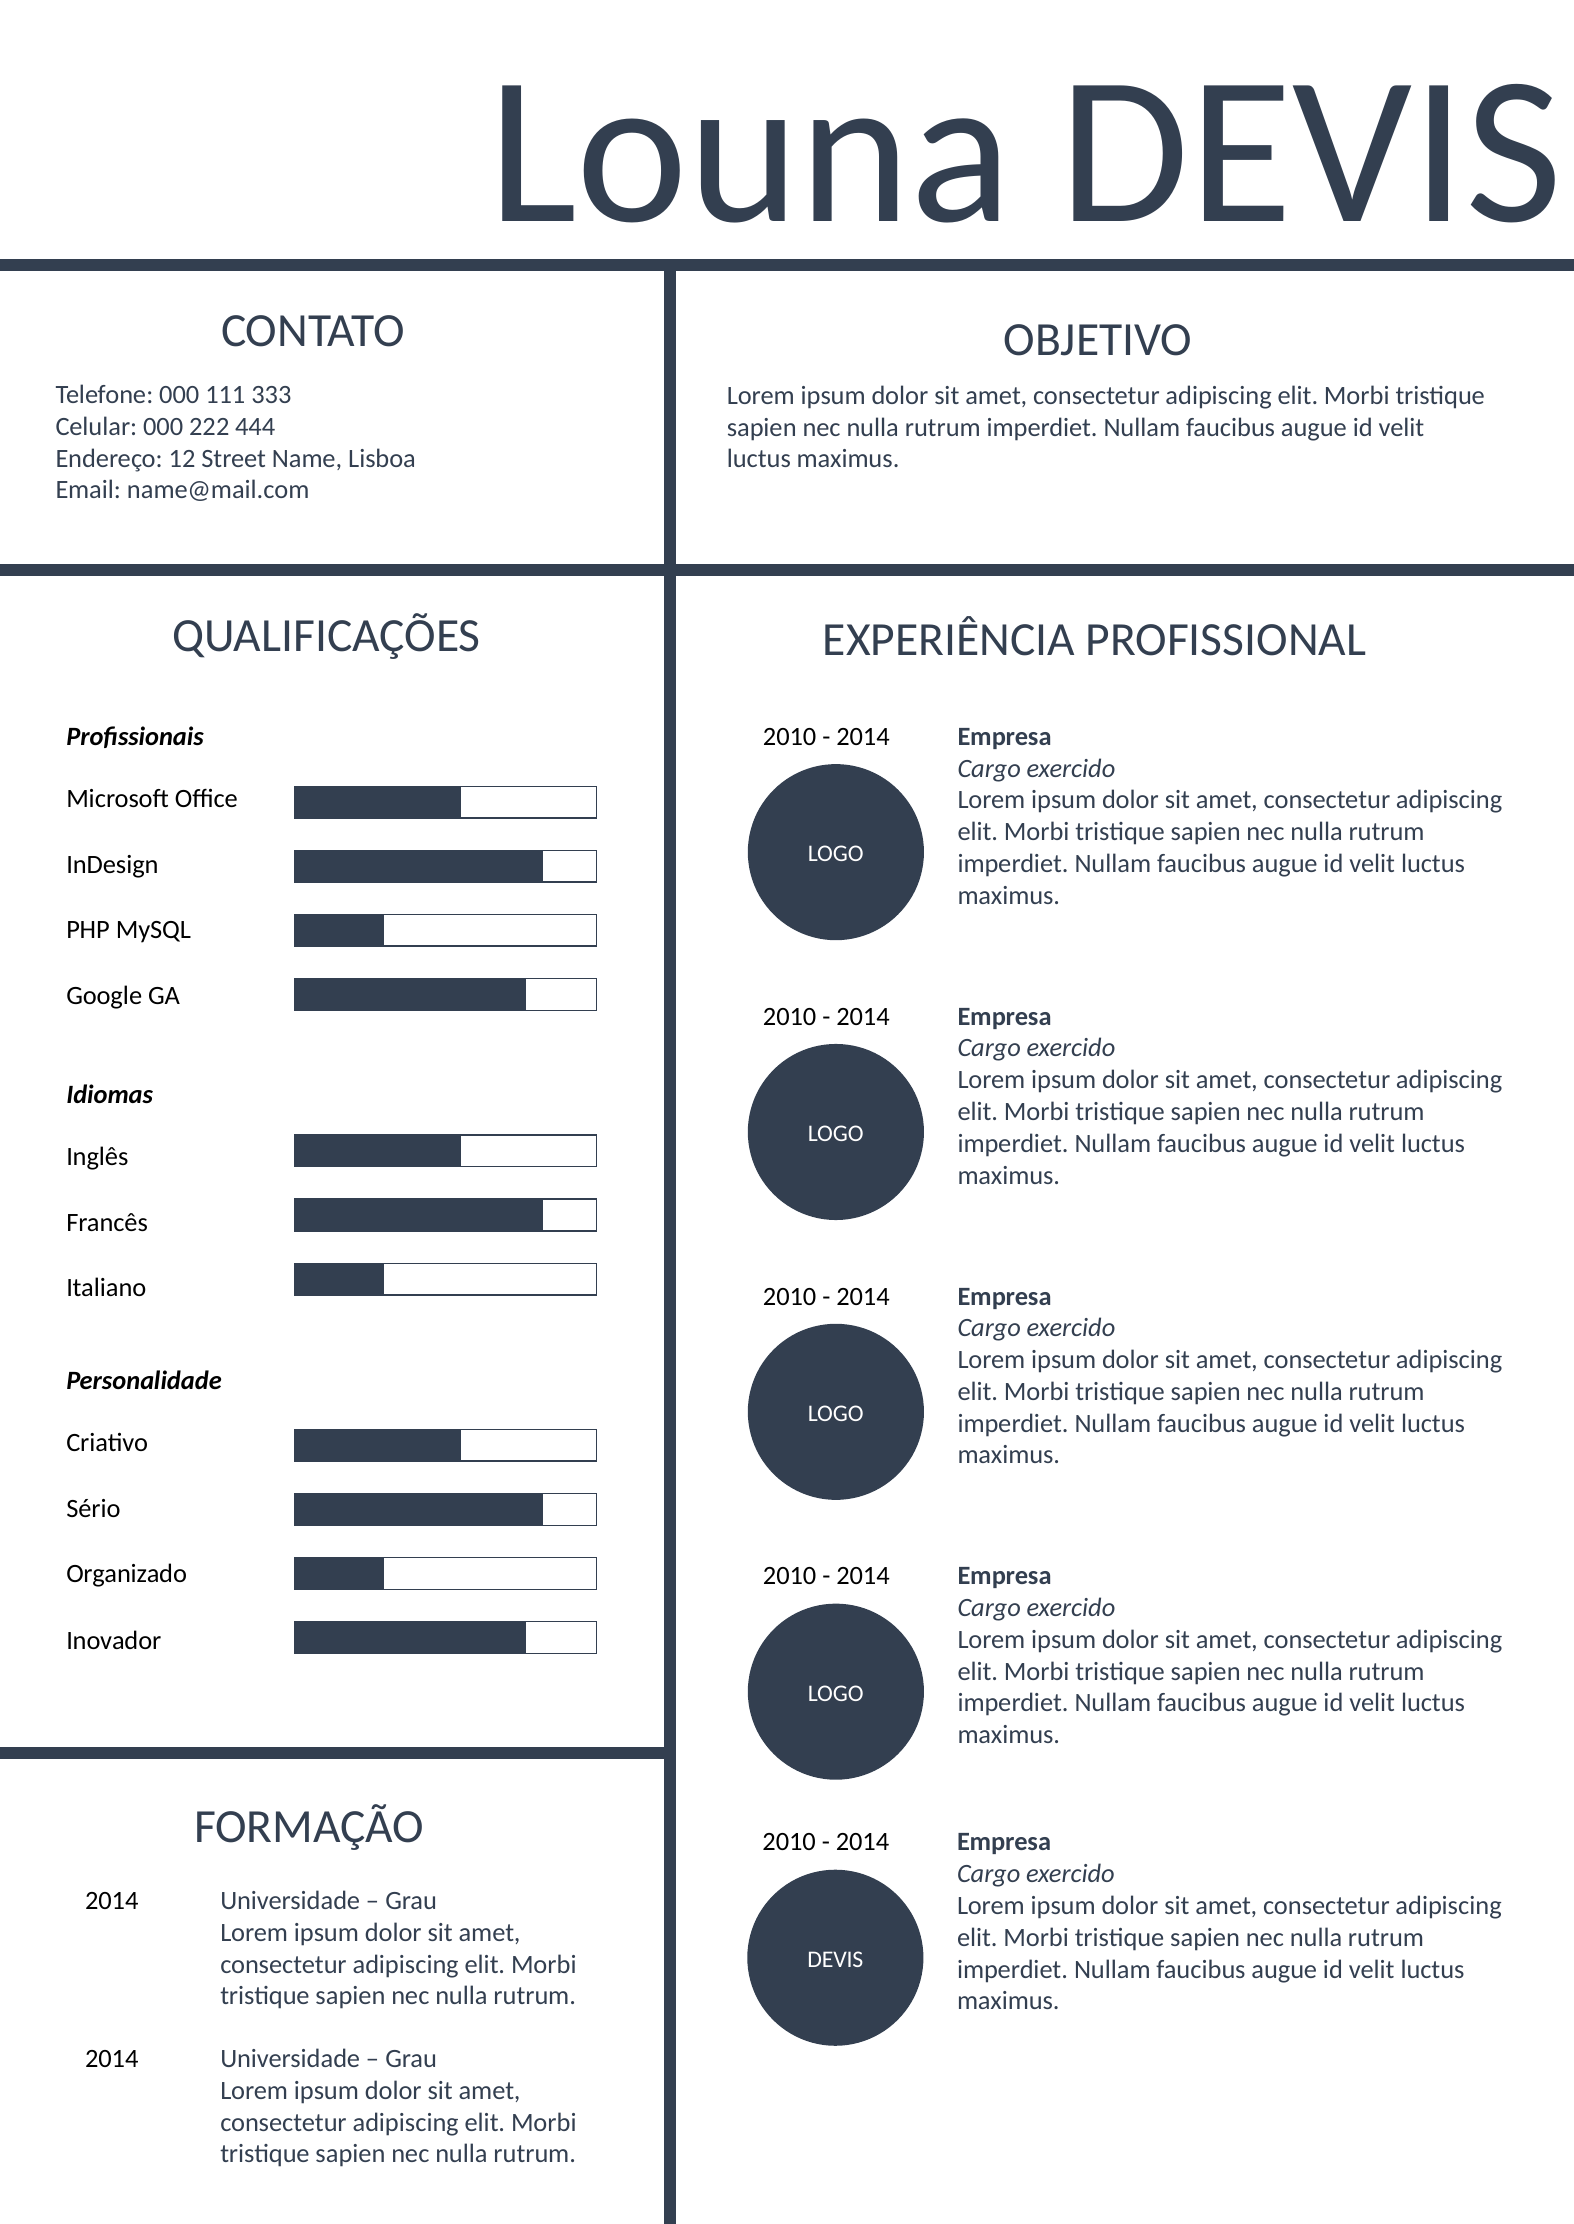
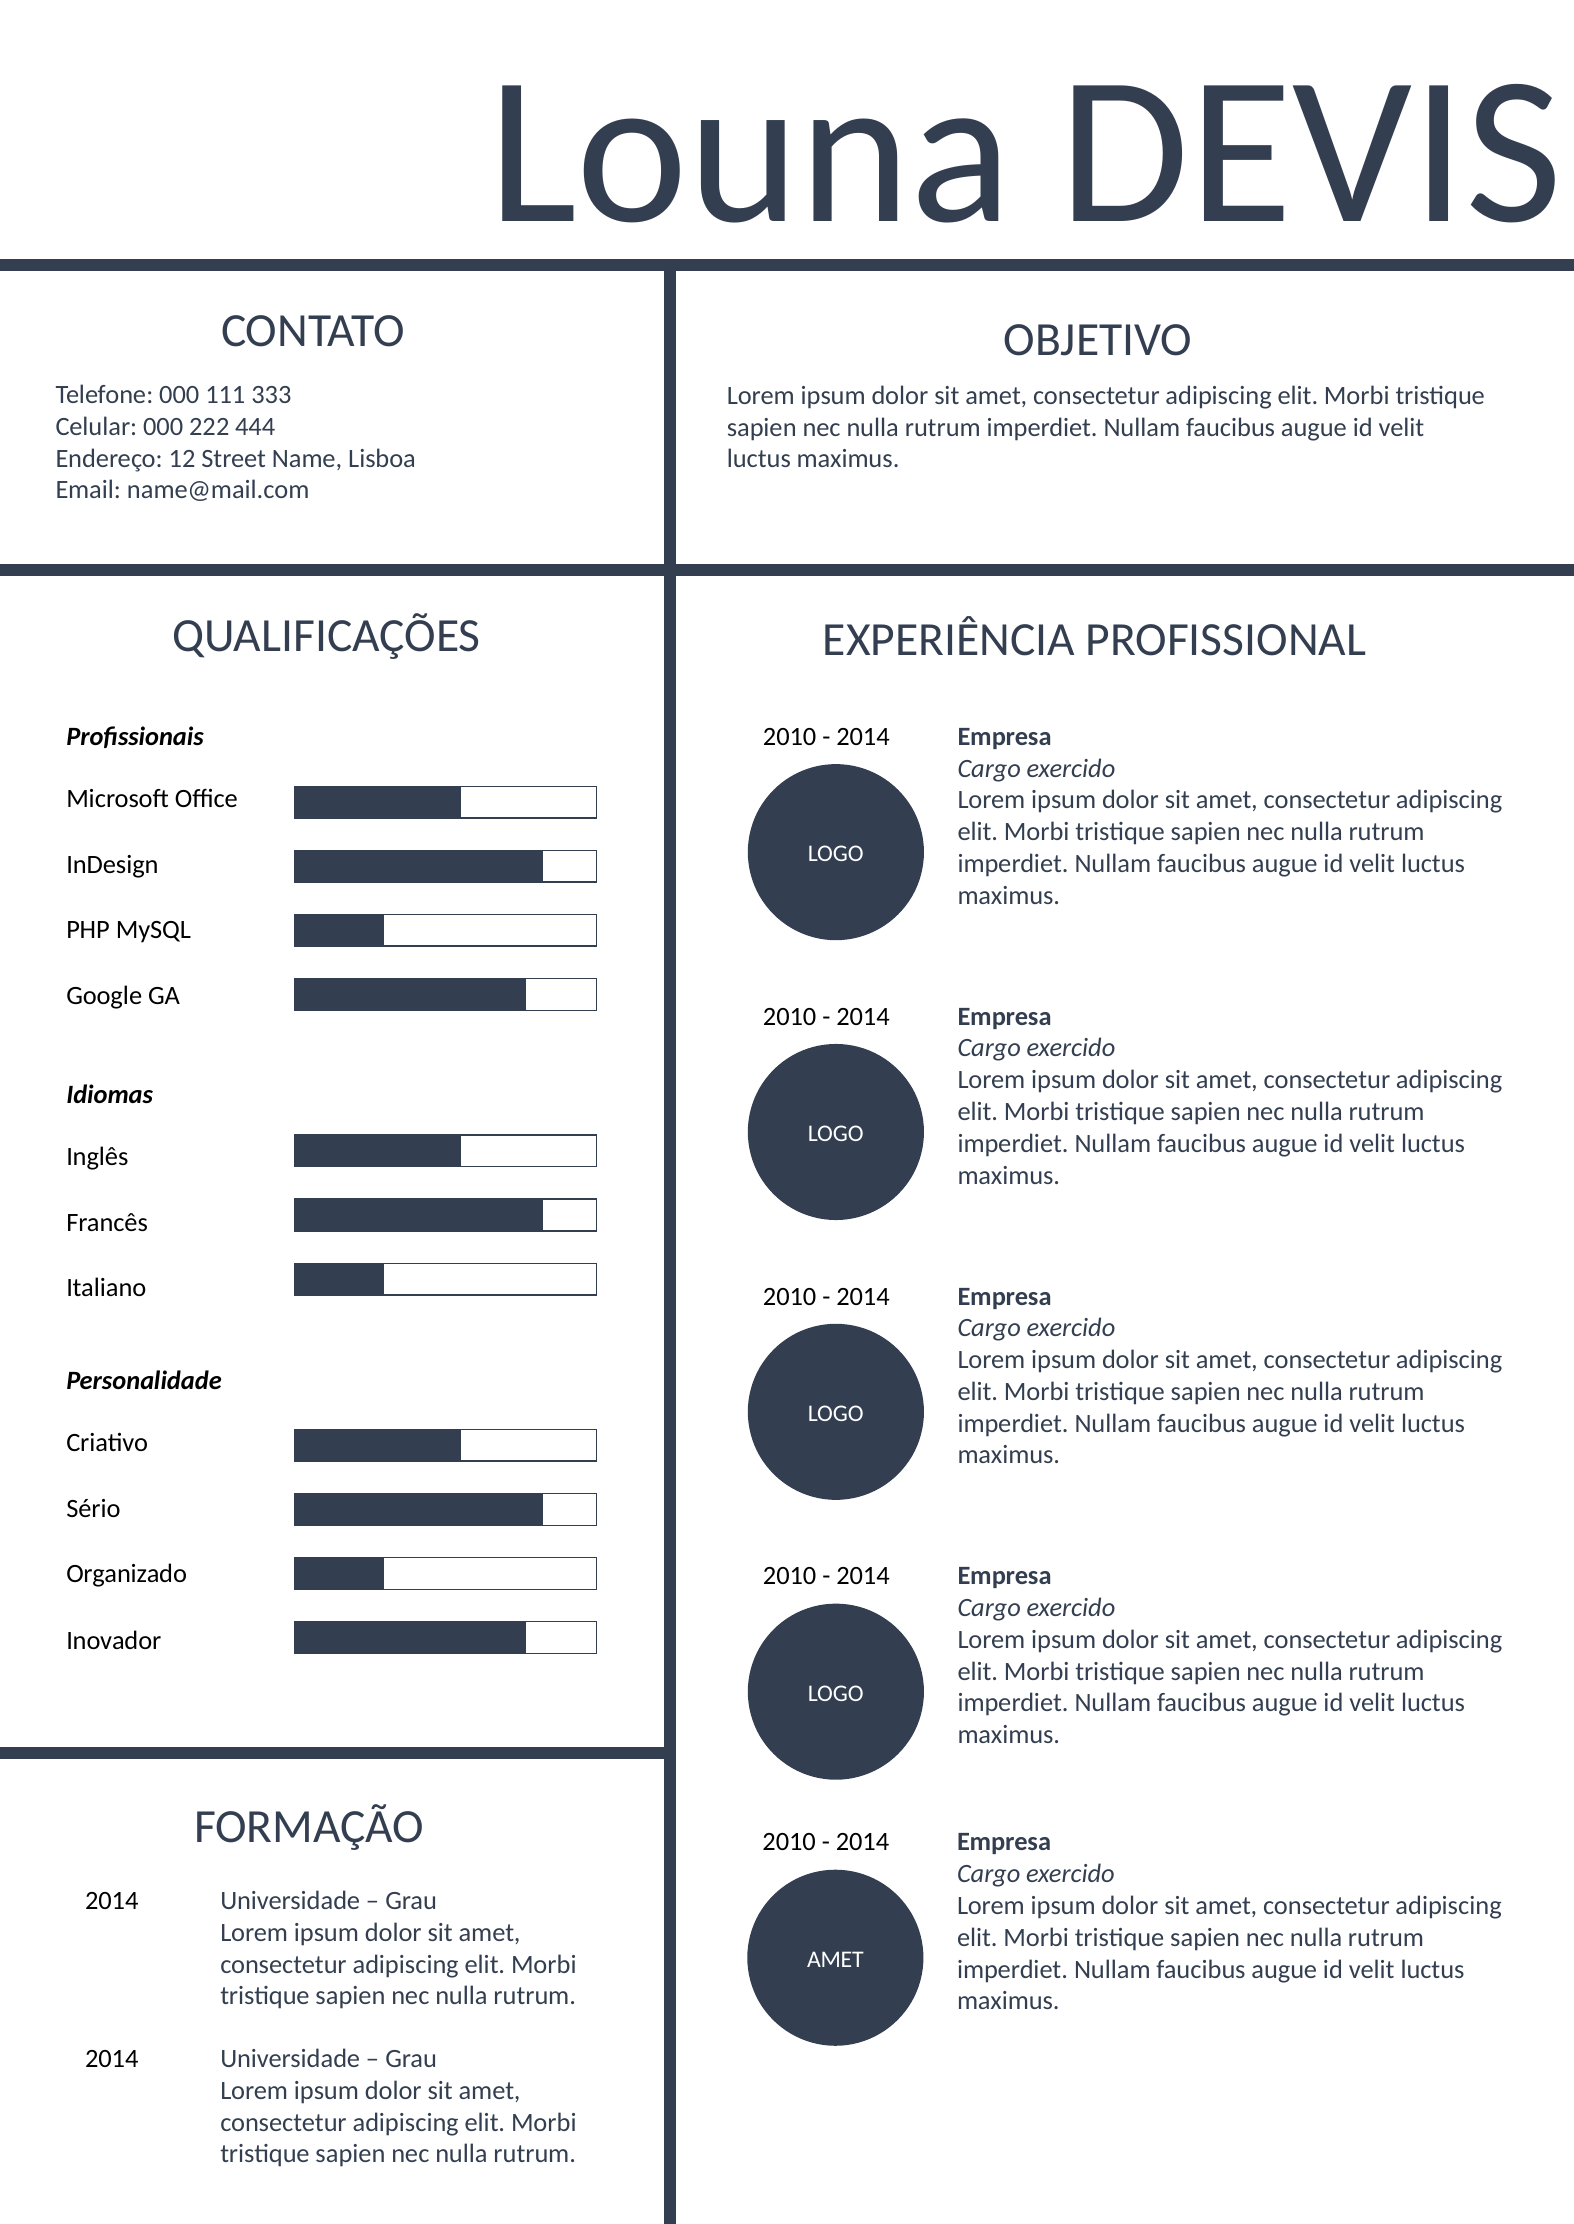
DEVIS: DEVIS -> AMET (835, 1960)
